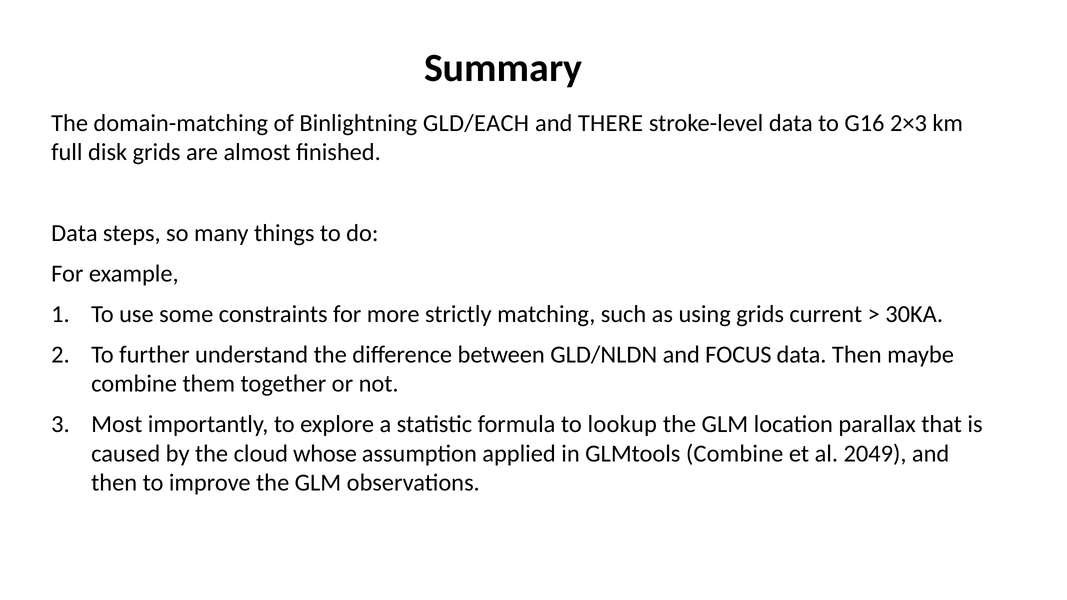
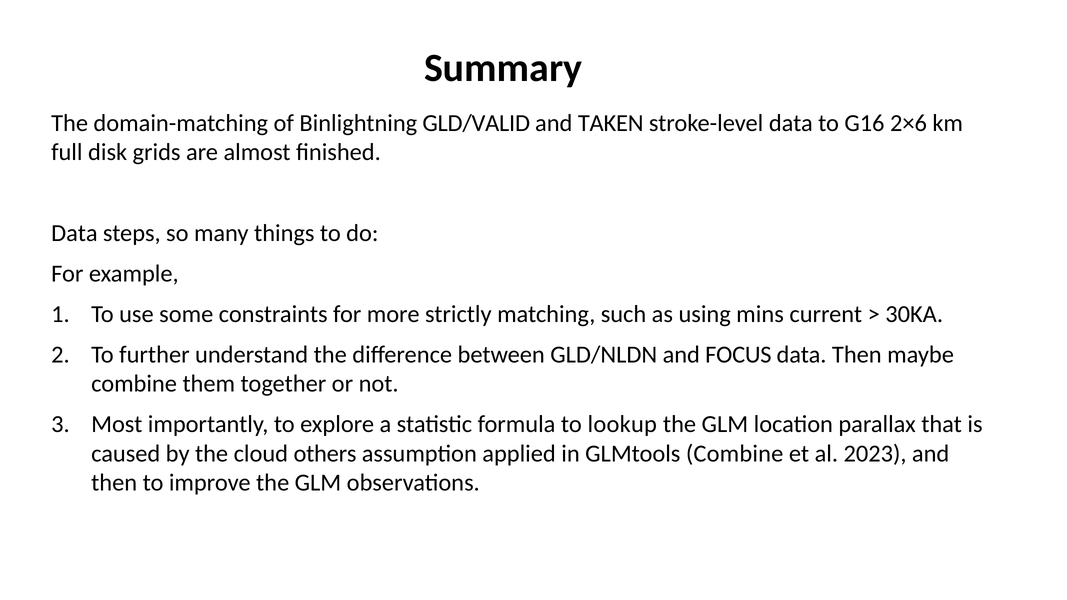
GLD/EACH: GLD/EACH -> GLD/VALID (476, 123)
THERE: THERE -> TAKEN (611, 123)
2×3: 2×3 -> 2×6 (908, 123)
using grids: grids -> mins (760, 314)
whose: whose -> others (325, 454)
2049: 2049 -> 2023 (875, 454)
